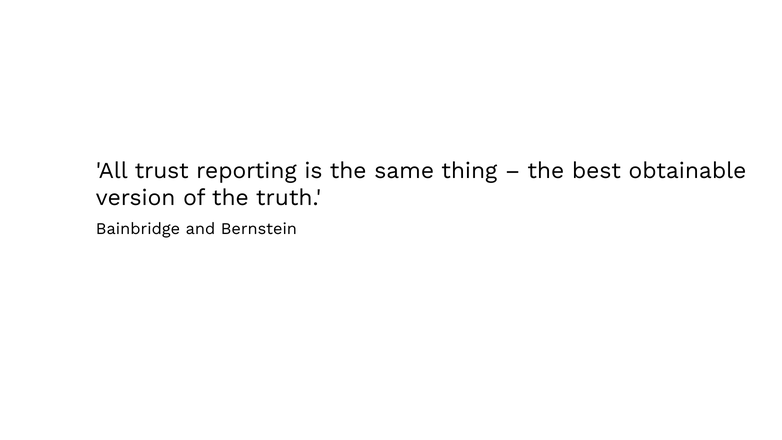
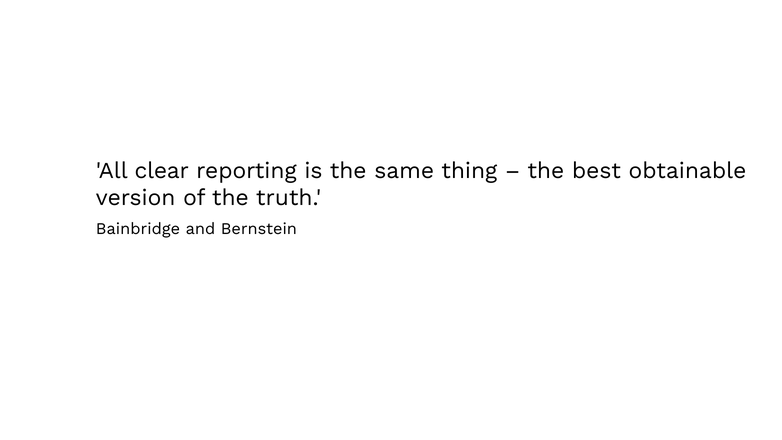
trust: trust -> clear (162, 171)
